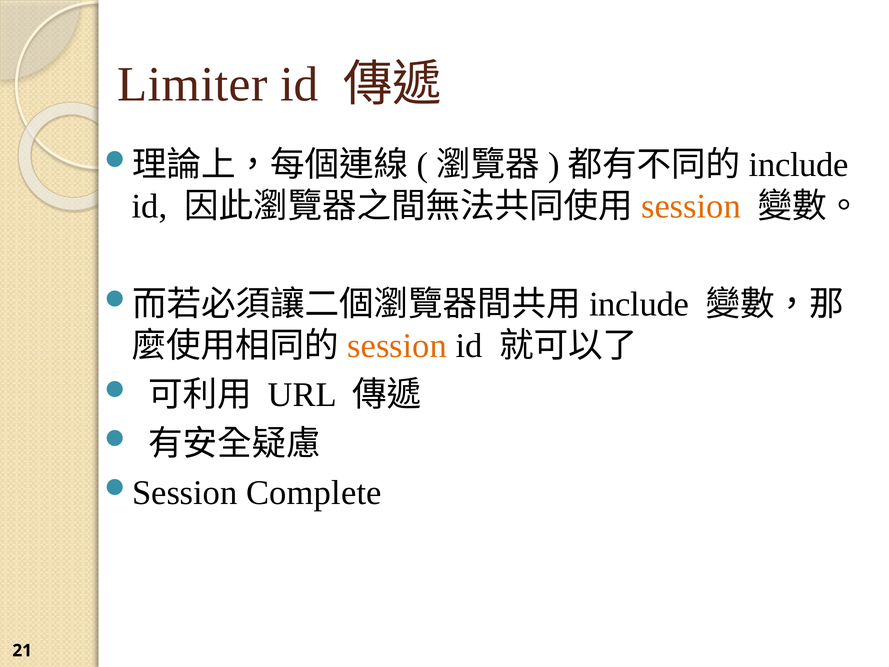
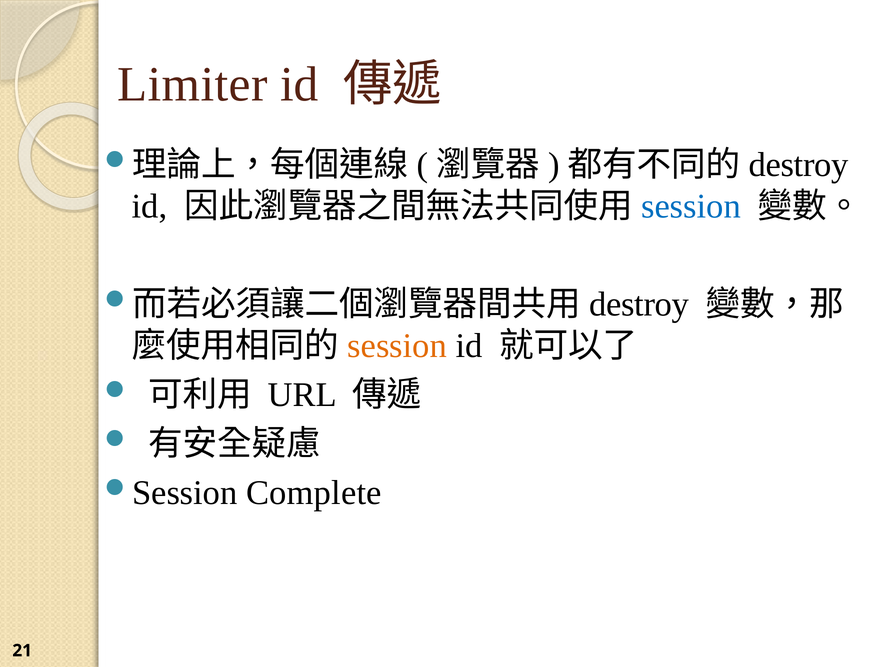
include: include -> destroy (799, 165)
session colour: orange -> blue (691, 206)
include: include -> destroy (639, 304)
